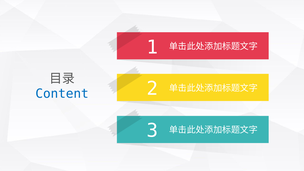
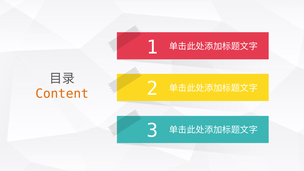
Content colour: blue -> orange (62, 94)
